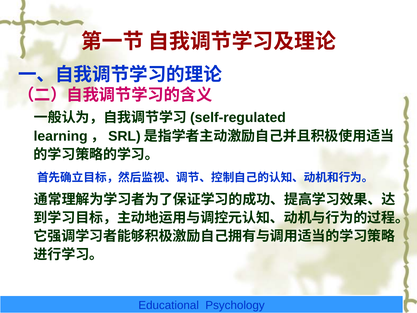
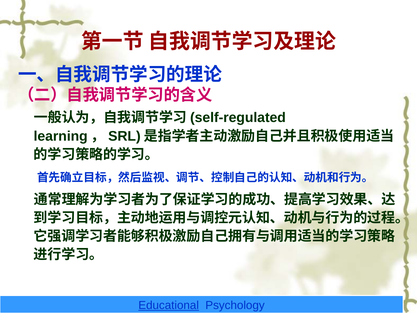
Educational underline: none -> present (169, 305)
